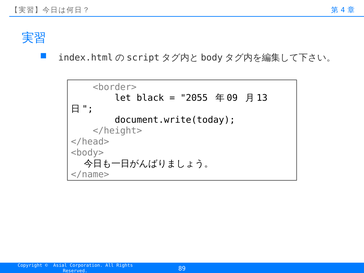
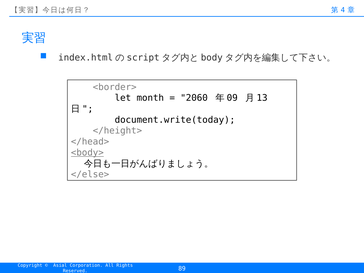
black: black -> month (150, 98)
2055: 2055 -> 2060 (194, 98)
<body> underline: none -> present (87, 153)
</name>: </name> -> </else> (90, 174)
